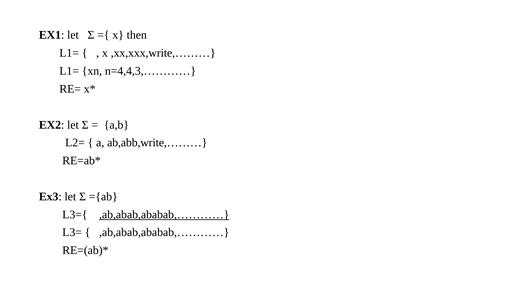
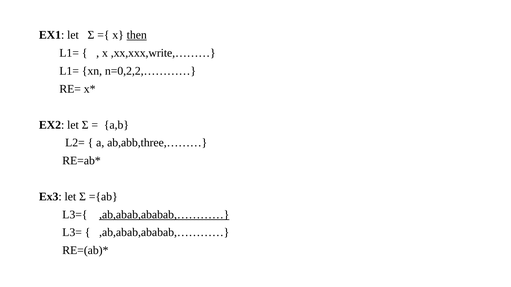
then underline: none -> present (137, 35)
n=4,4,3,…………: n=4,4,3,………… -> n=0,2,2,………… (151, 71)
ab,abb,write,………: ab,abb,write,……… -> ab,abb,three,……… (157, 143)
